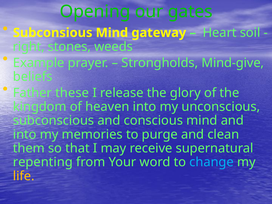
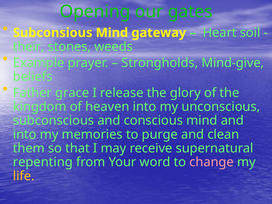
right: right -> their (29, 47)
these: these -> grace (72, 93)
change colour: light blue -> pink (212, 162)
